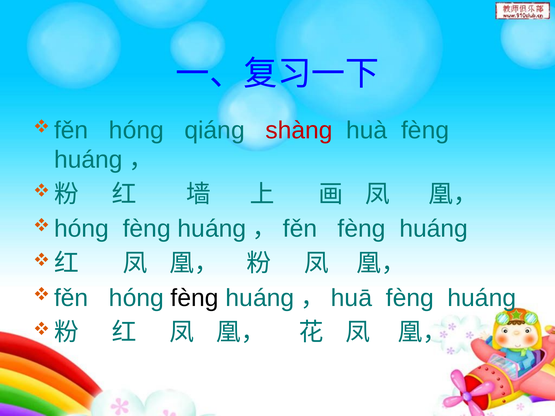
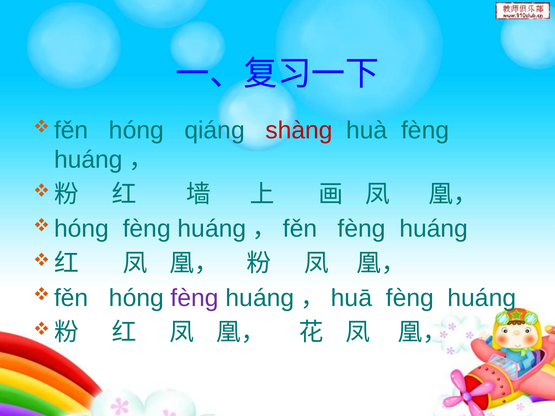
fènɡ colour: black -> purple (195, 298)
